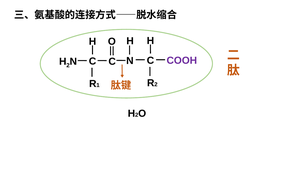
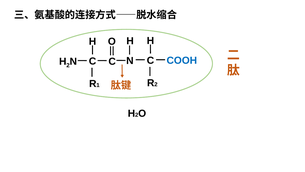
COOH colour: purple -> blue (182, 60)
